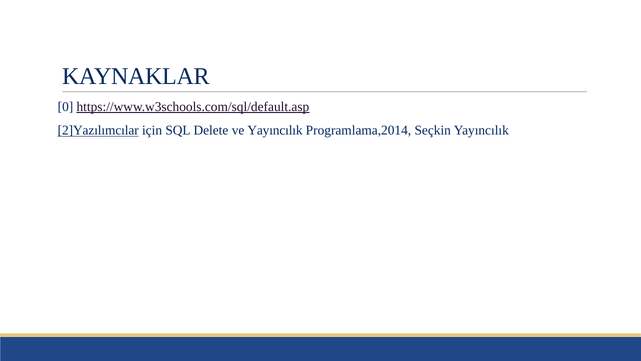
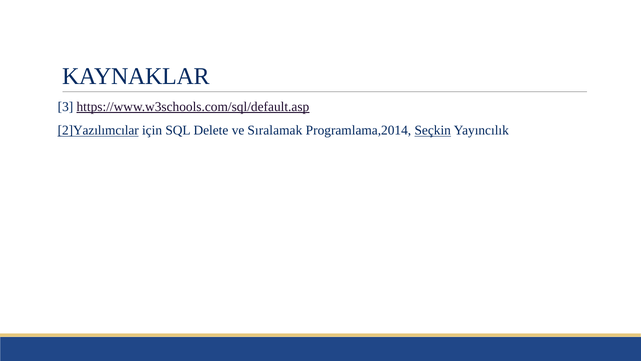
0: 0 -> 3 (65, 107)
ve Yayıncılık: Yayıncılık -> Sıralamak (275, 130)
Seçkin underline: none -> present (433, 130)
